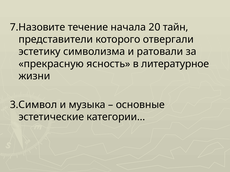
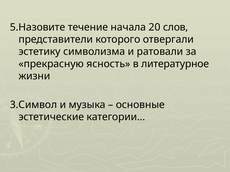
7.Назовите: 7.Назовите -> 5.Назовите (38, 27)
тайн: тайн -> слов (176, 27)
